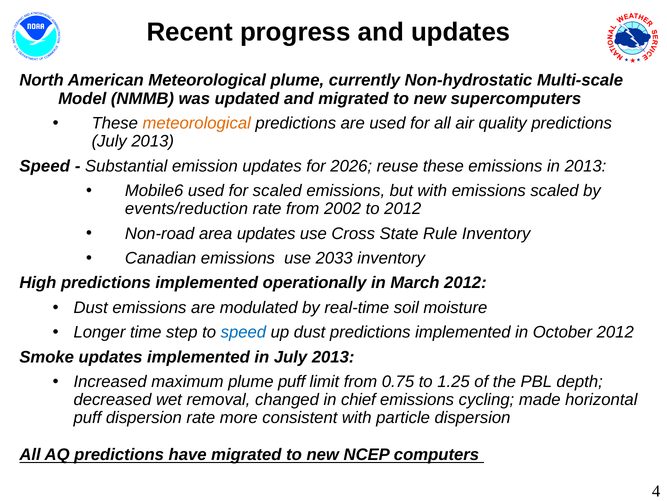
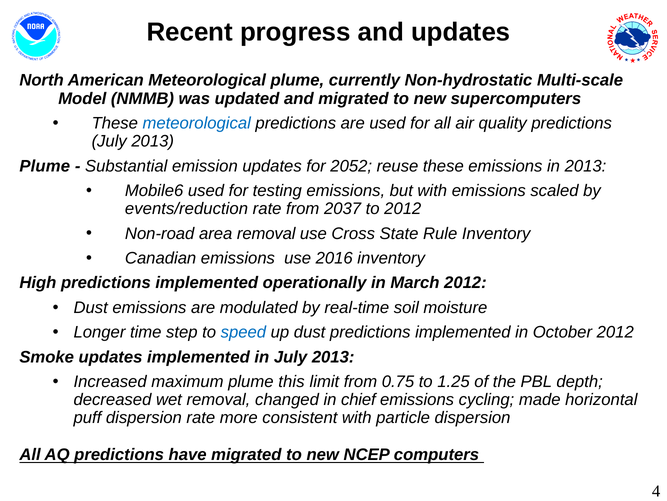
meteorological colour: orange -> blue (197, 123)
Speed: Speed -> Plume (45, 166)
2026: 2026 -> 2052 (351, 166)
for scaled: scaled -> testing (277, 190)
2002: 2002 -> 2037 (343, 208)
area updates: updates -> removal (266, 233)
2033: 2033 -> 2016 (334, 258)
plume puff: puff -> this (291, 381)
